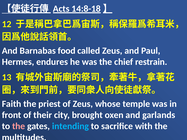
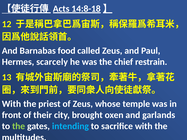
endures: endures -> scarcely (52, 62)
Faith: Faith -> With (12, 104)
the colour: pink -> light green (19, 126)
